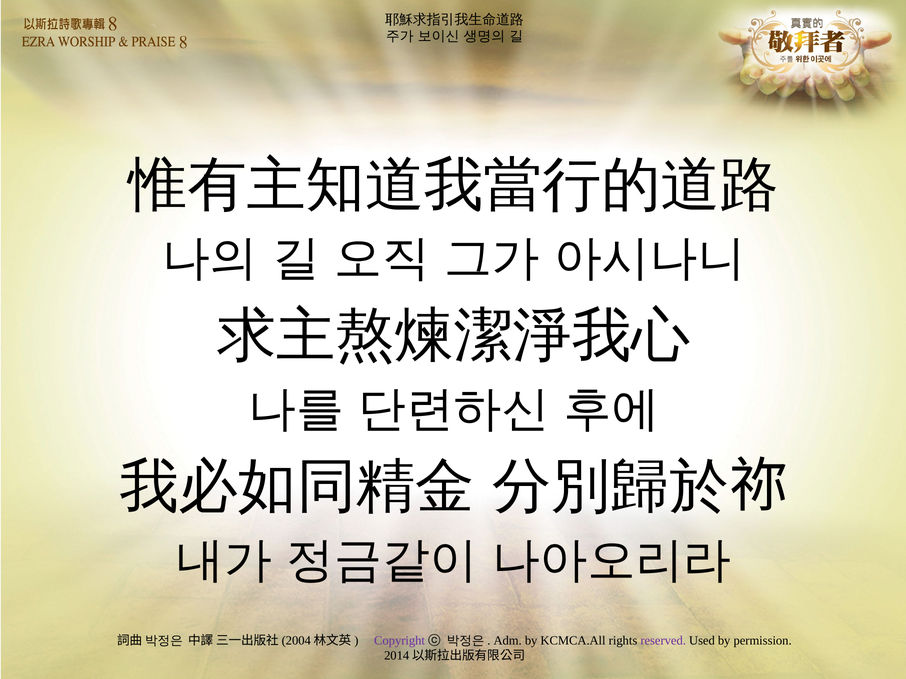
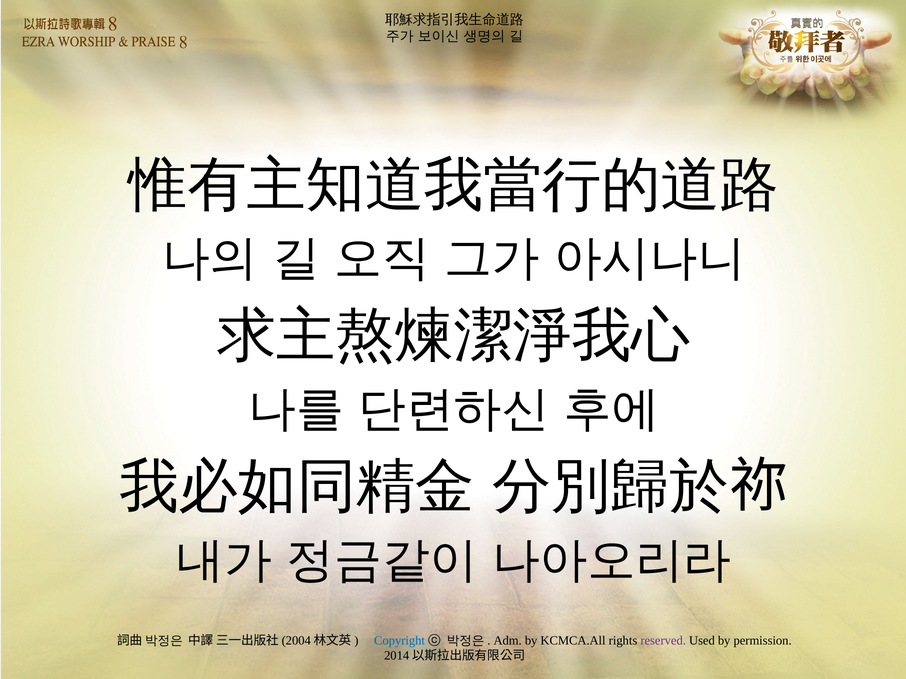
Copyright colour: purple -> blue (400, 641)
